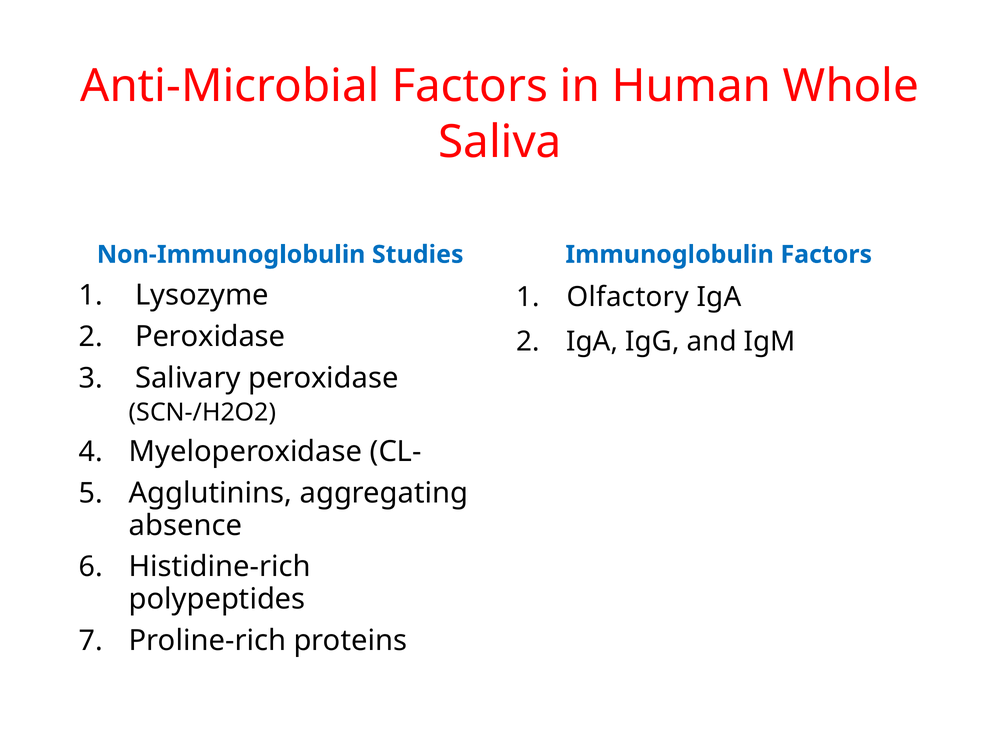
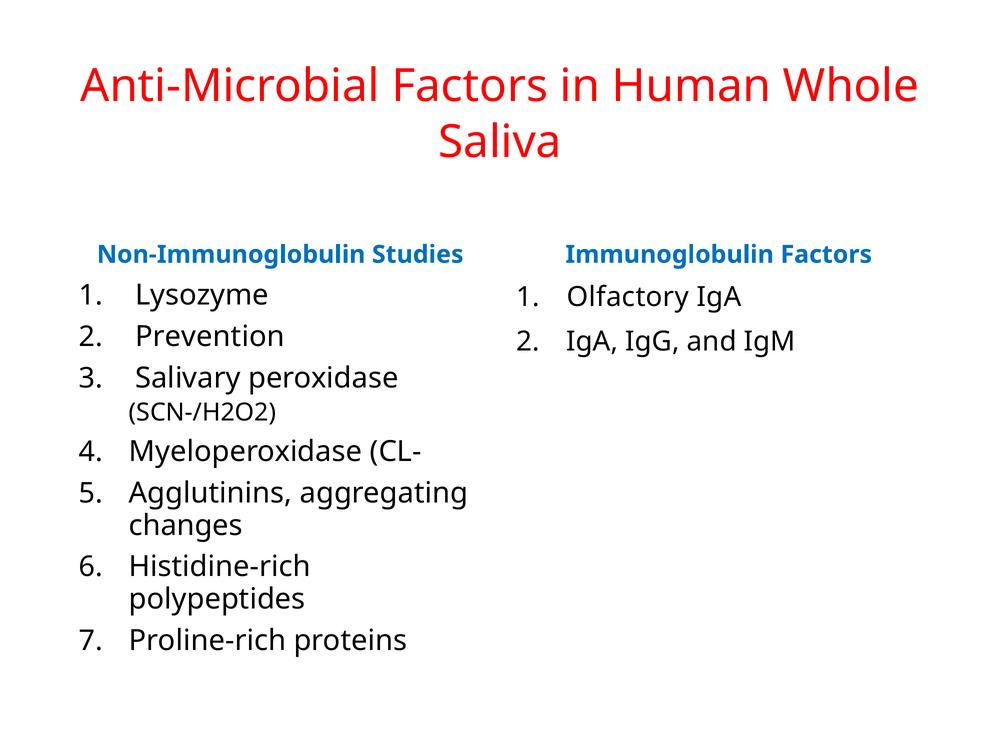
Peroxidase: Peroxidase -> Prevention (210, 337)
absence: absence -> changes (186, 525)
